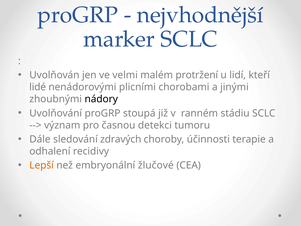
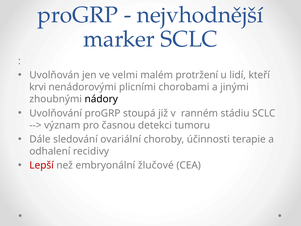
lidé: lidé -> krvi (38, 87)
zdravých: zdravých -> ovariální (121, 139)
Lepší colour: orange -> red (42, 165)
